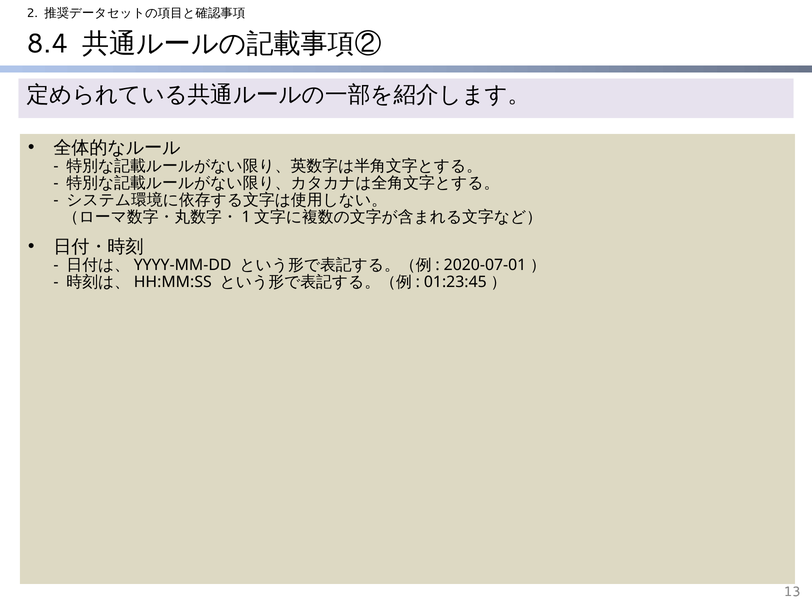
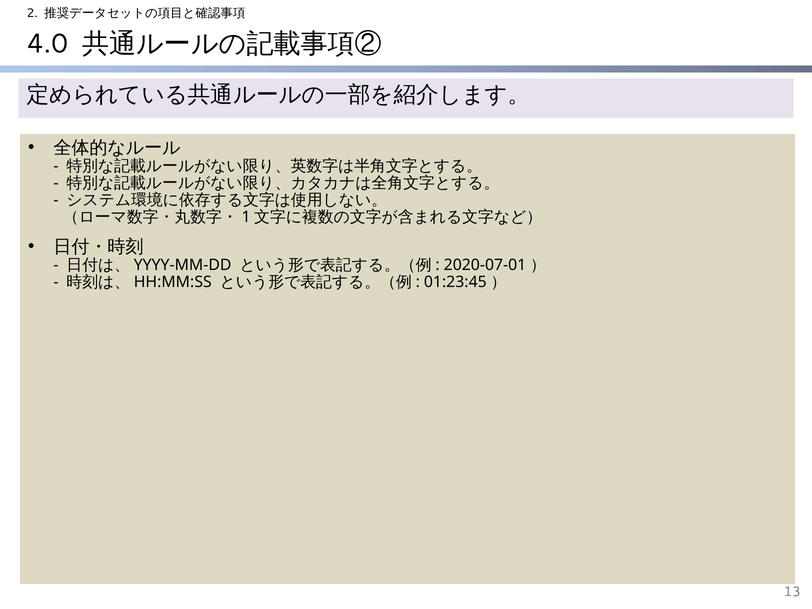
8.4: 8.4 -> 4.0 (48, 44)
